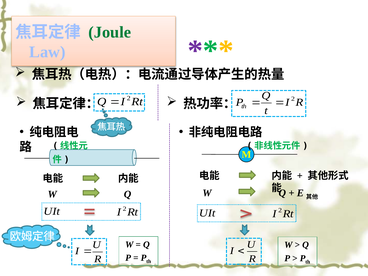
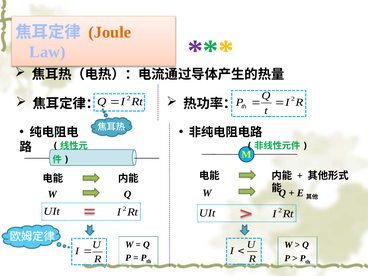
Joule colour: green -> orange (110, 32)
